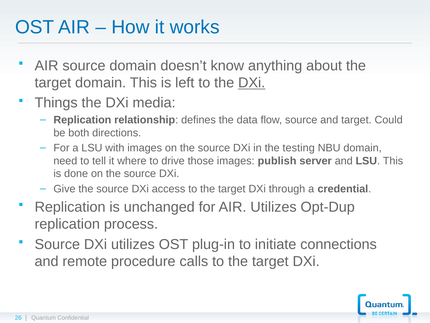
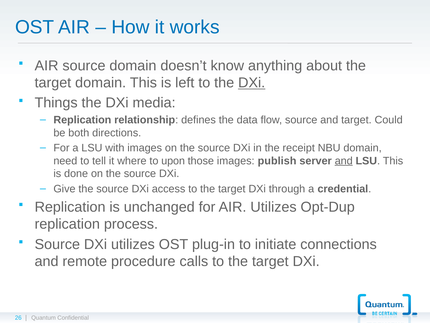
testing: testing -> receipt (299, 148)
drive: drive -> upon (173, 161)
and underline: none -> present (344, 161)
